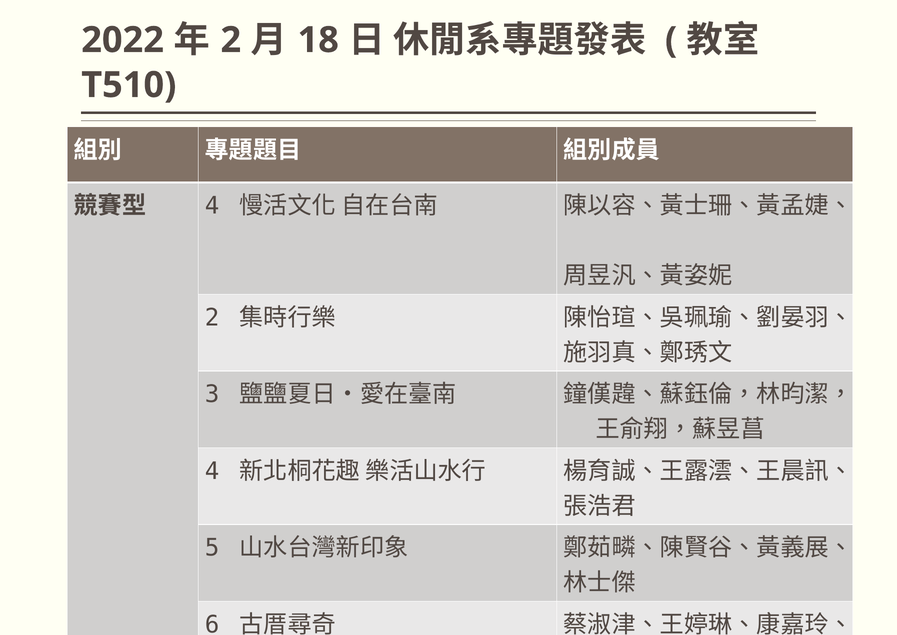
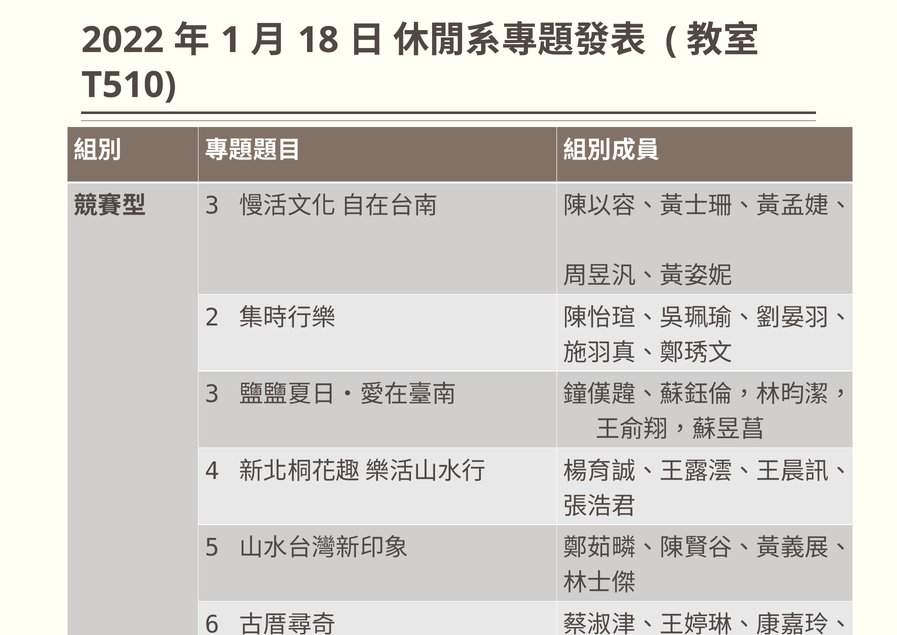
2: 2 -> 1 (231, 40)
4: 4 -> 3 (212, 206)
